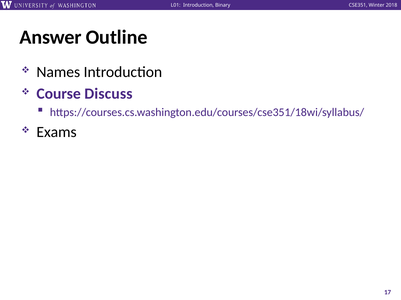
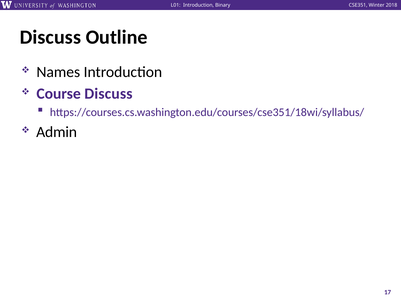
Answer: Answer -> Discuss (50, 37)
Exams: Exams -> Admin (57, 132)
